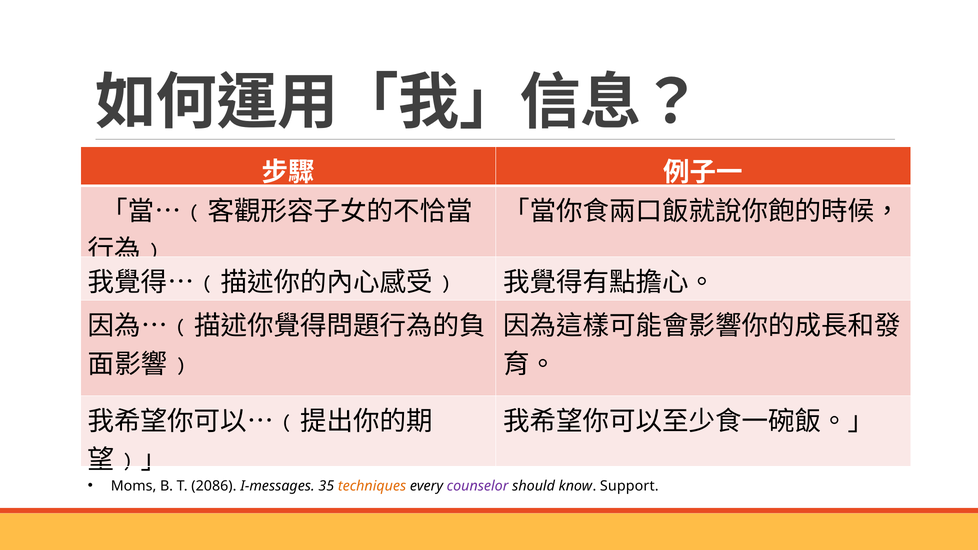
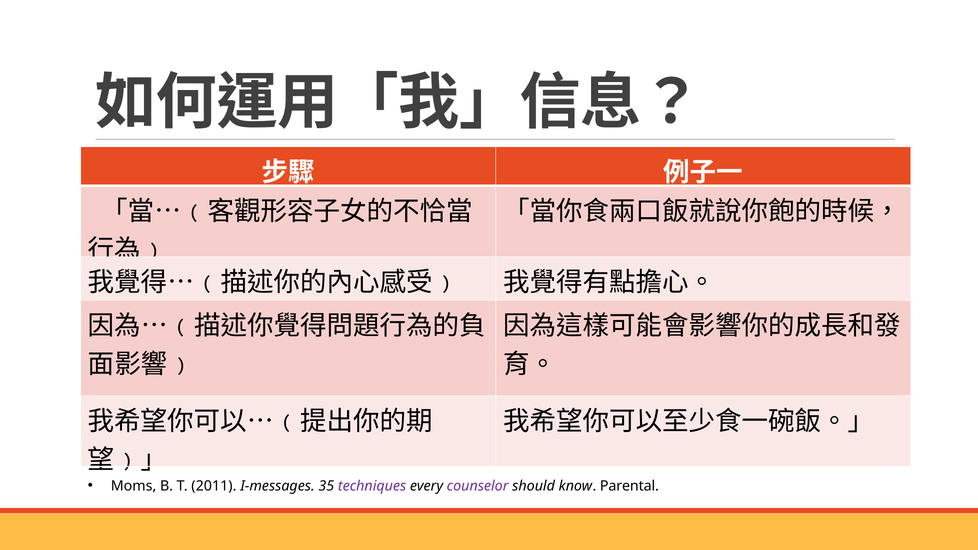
2086: 2086 -> 2011 (214, 486)
techniques colour: orange -> purple (372, 486)
Support: Support -> Parental (629, 486)
